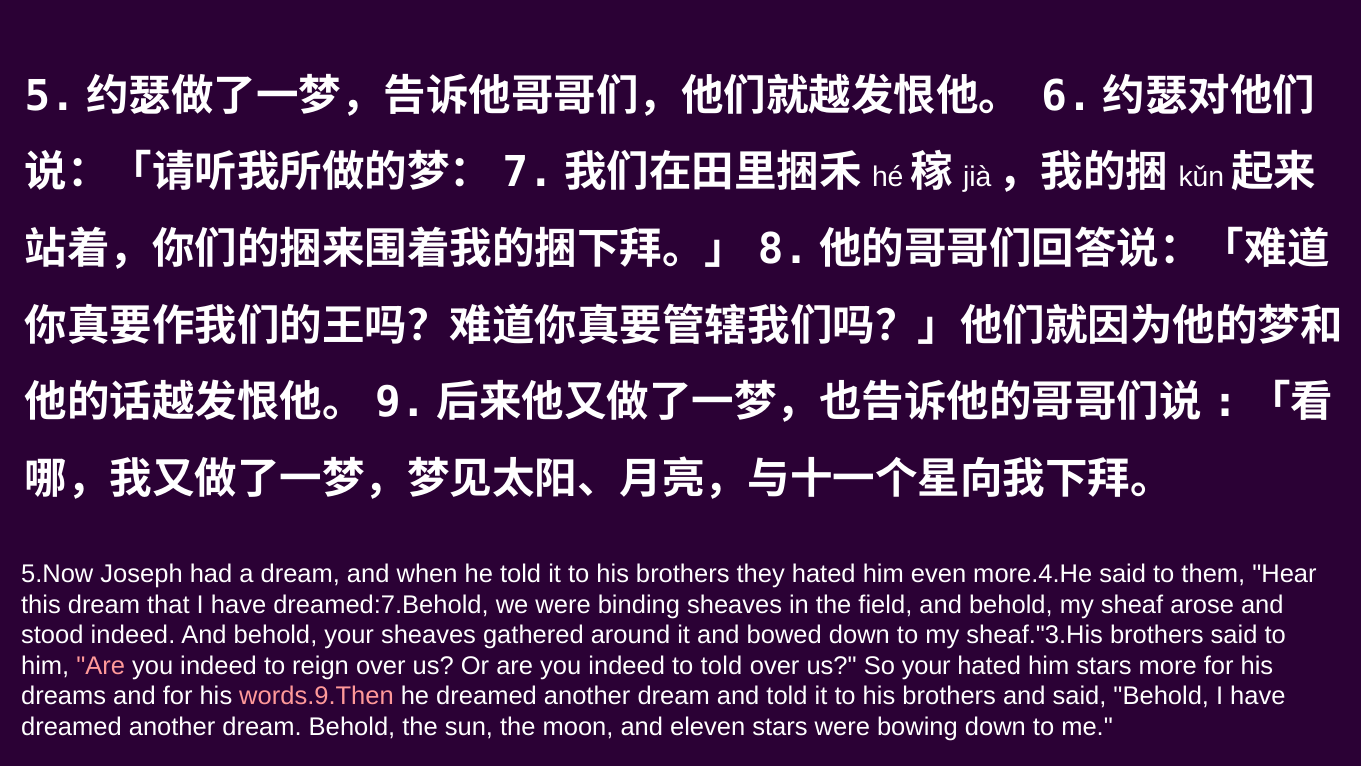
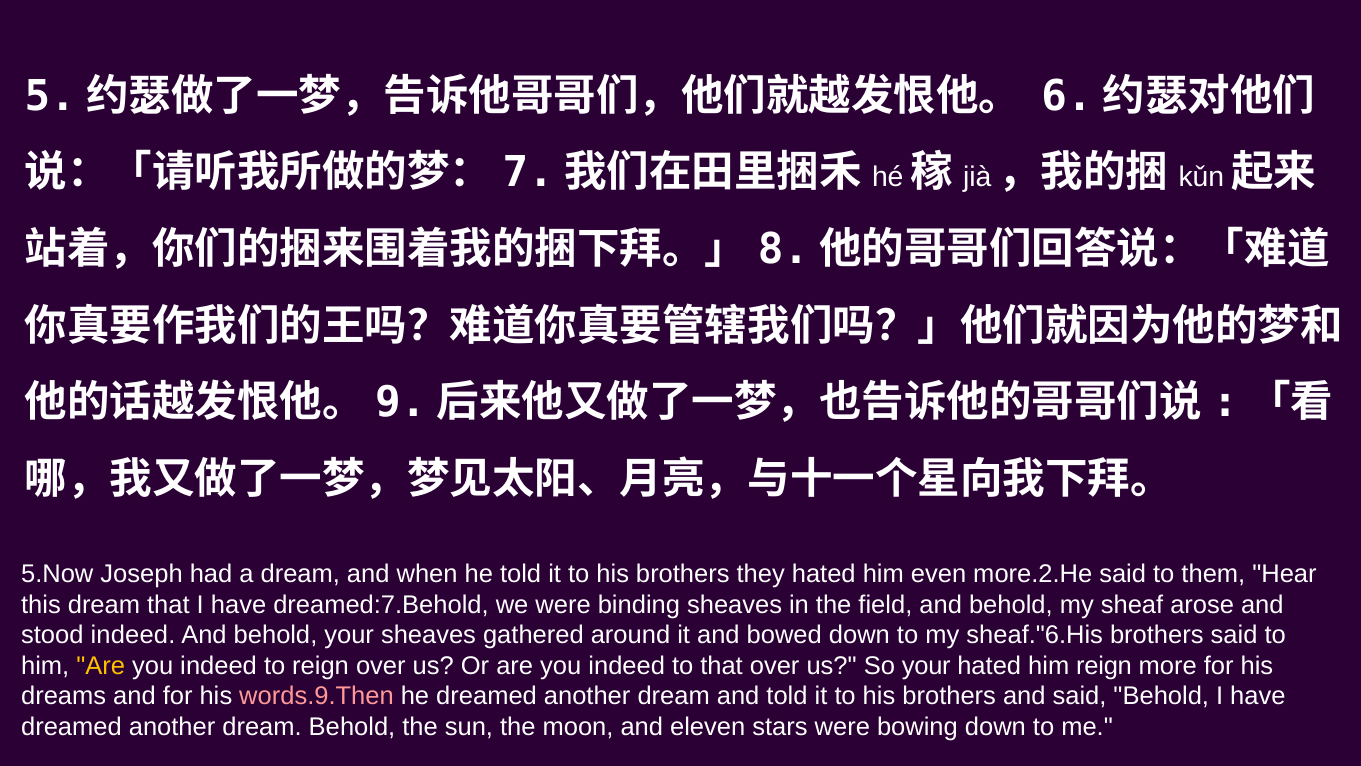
more.4.He: more.4.He -> more.2.He (1033, 574)
sheaf."3.His: sheaf."3.His -> sheaf."6.His (1035, 635)
Are colour: pink -> yellow (101, 666)
to told: told -> that (722, 666)
him stars: stars -> reign (1104, 666)
